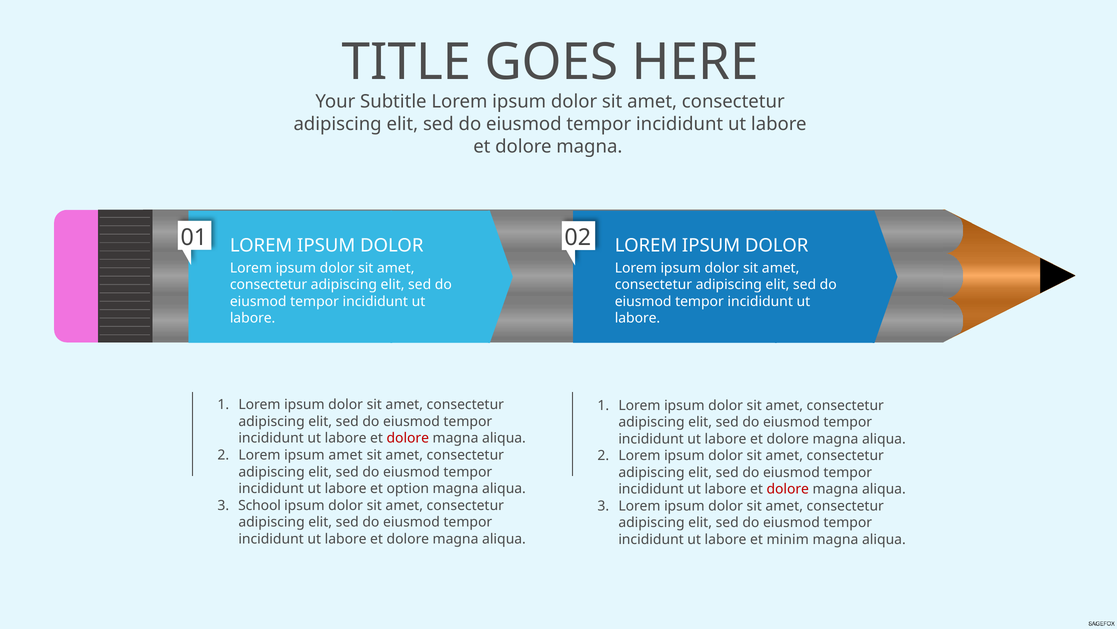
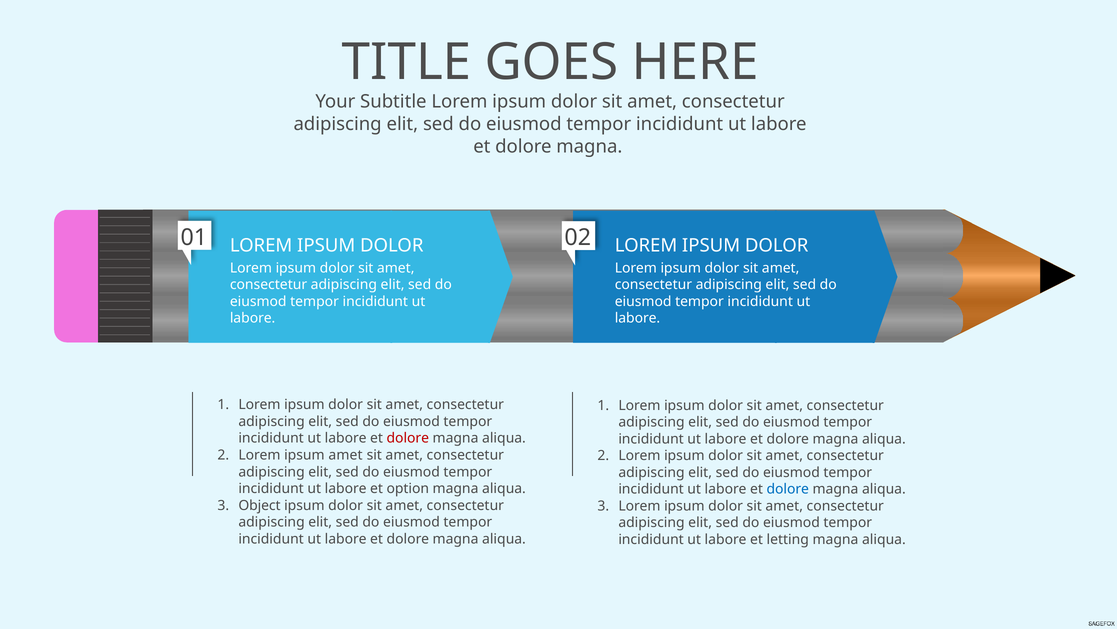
dolore colour: red -> blue (788, 489)
School: School -> Object (260, 505)
minim: minim -> letting (788, 539)
